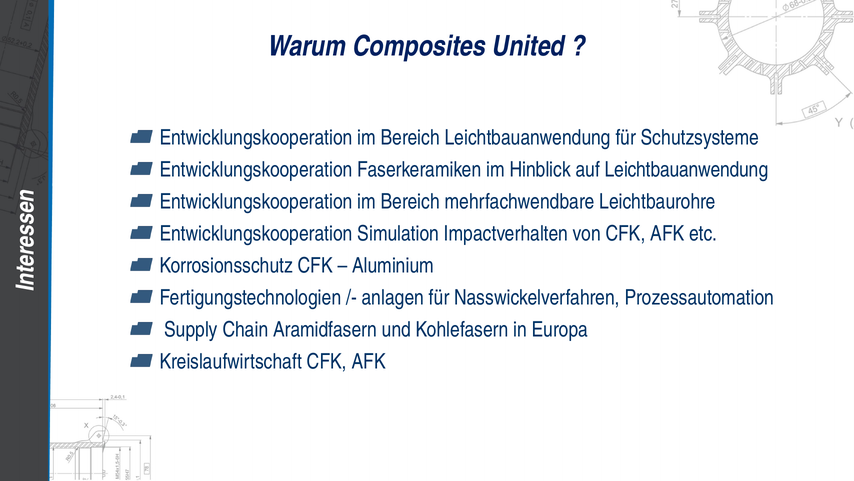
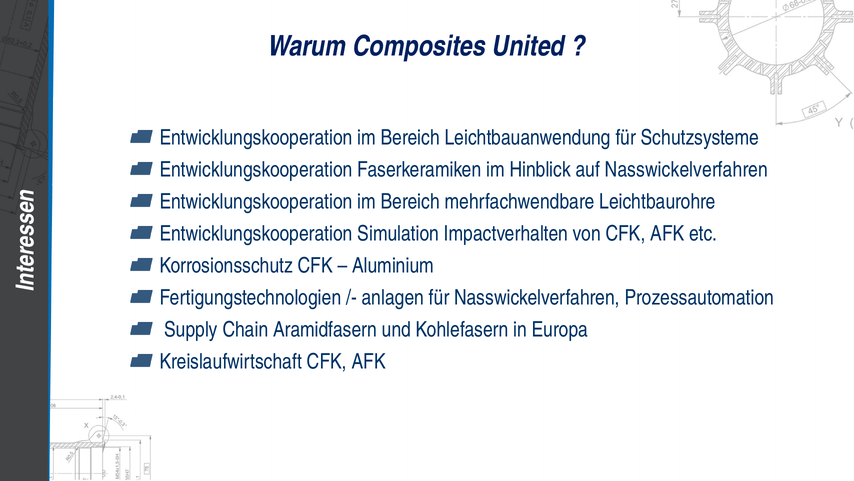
auf Leichtbauanwendung: Leichtbauanwendung -> Nasswickelverfahren (686, 169)
